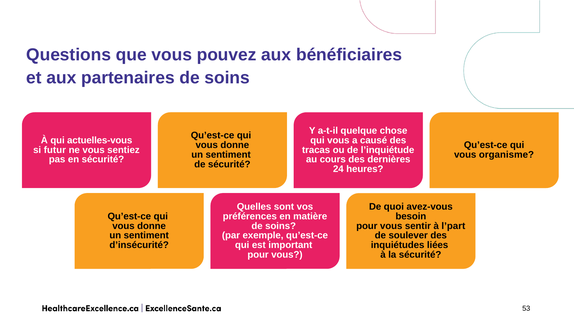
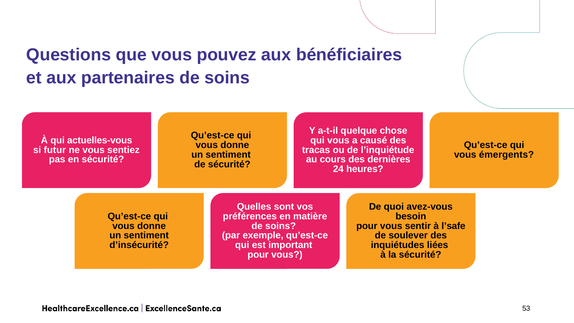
organisme: organisme -> émergents (506, 155)
l’part: l’part -> l’safe (453, 226)
